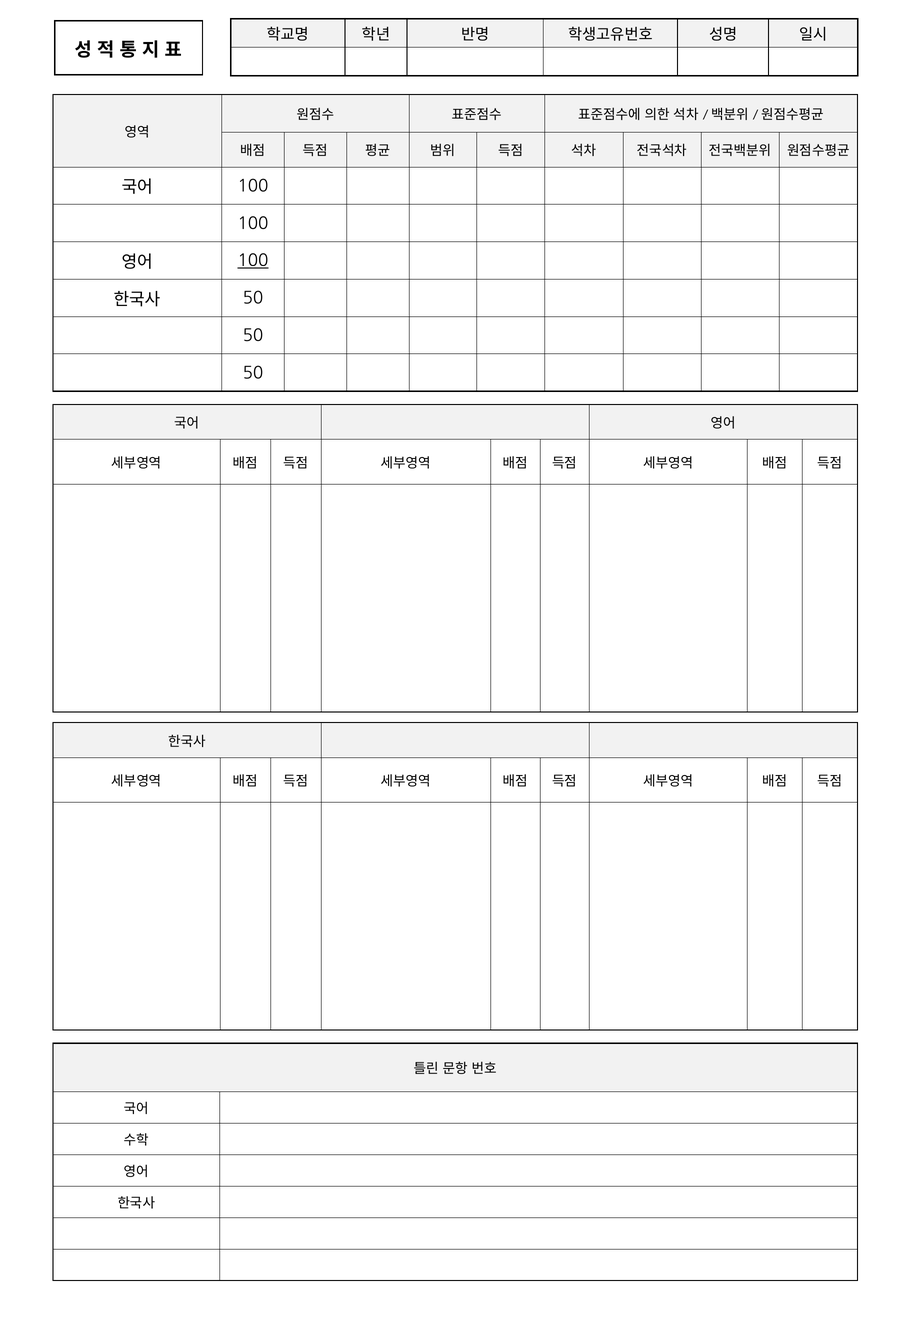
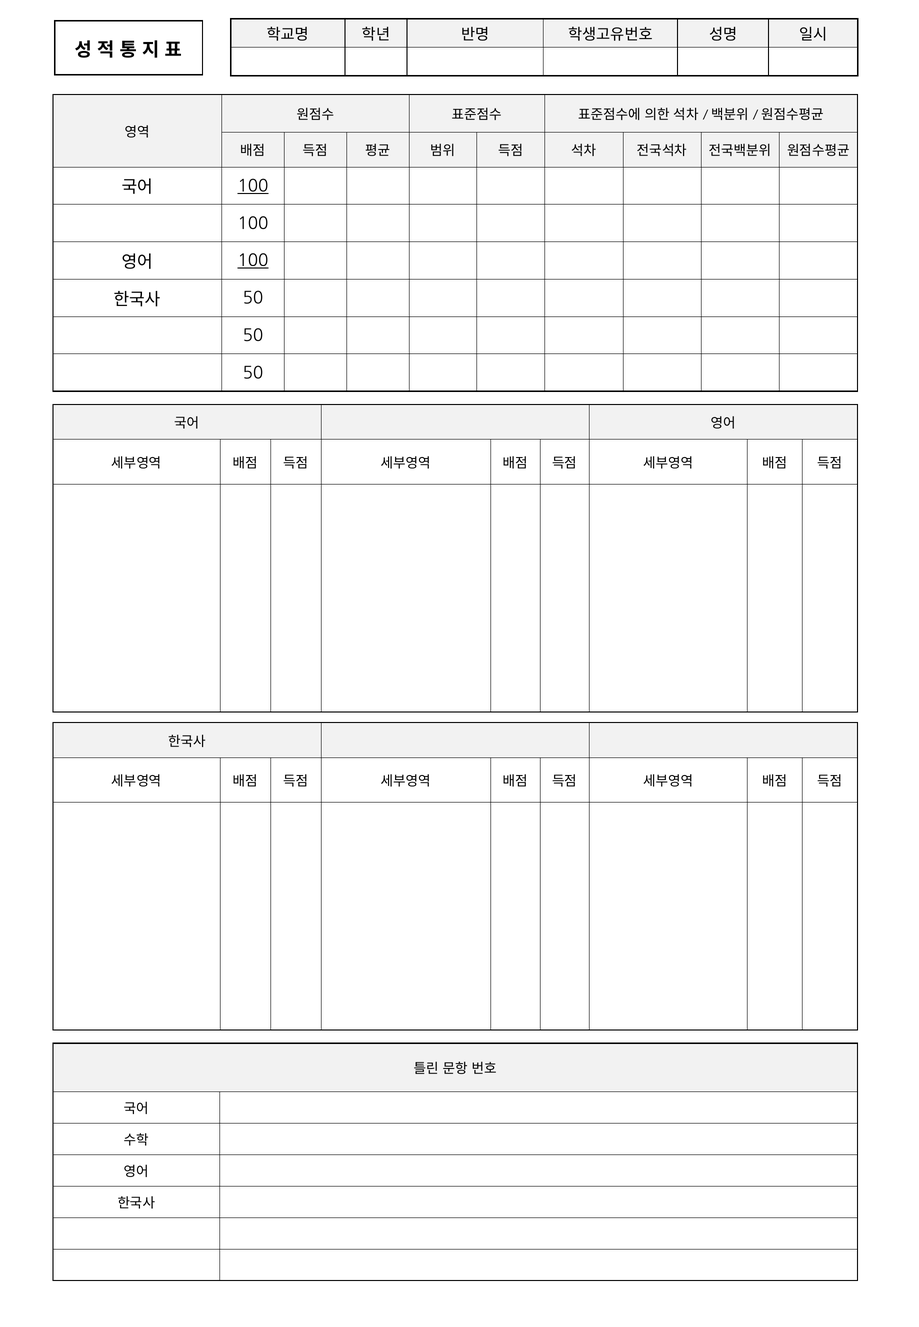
100 underline: none -> present (253, 186)
